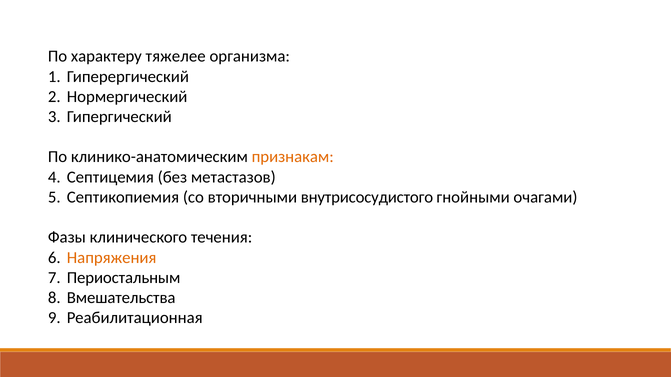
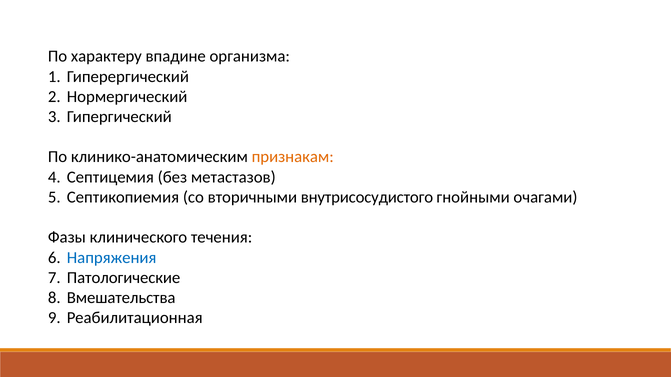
тяжелее: тяжелее -> впадине (176, 56)
Напряжения colour: orange -> blue (112, 258)
Периостальным: Периостальным -> Патологические (124, 278)
